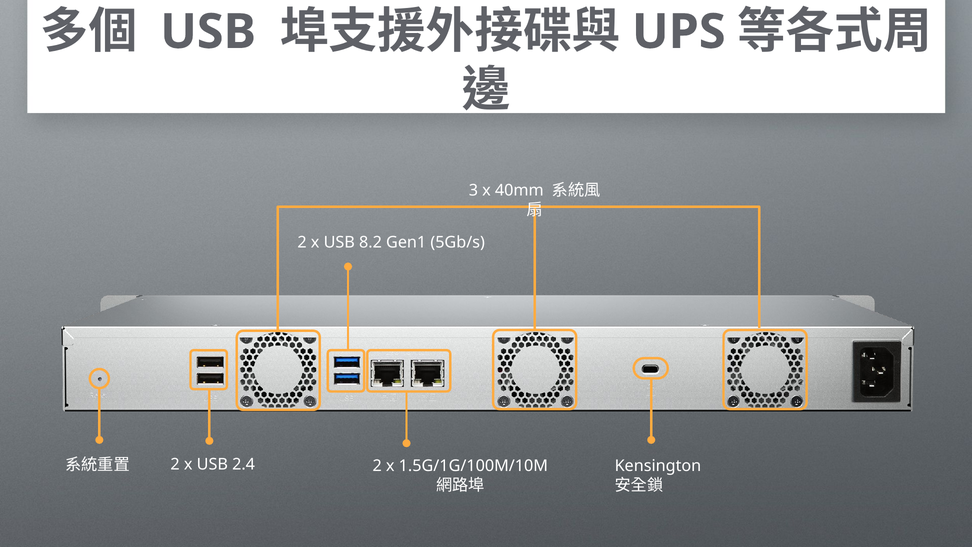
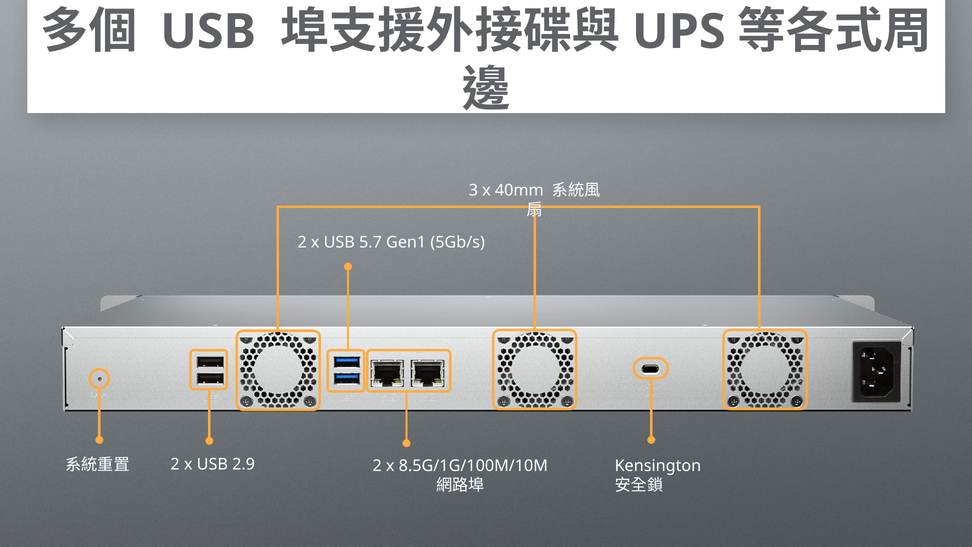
8.2: 8.2 -> 5.7 (370, 242)
2.4: 2.4 -> 2.9 (244, 464)
1.5G/1G/100M/10M: 1.5G/1G/100M/10M -> 8.5G/1G/100M/10M (473, 466)
